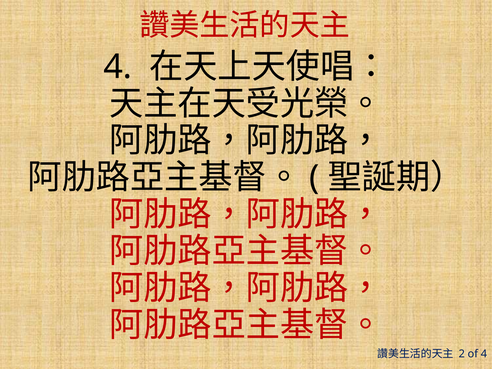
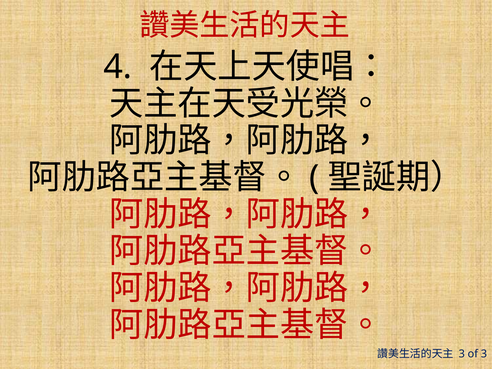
2: 2 -> 3 (462, 354)
of 4: 4 -> 3 (484, 354)
